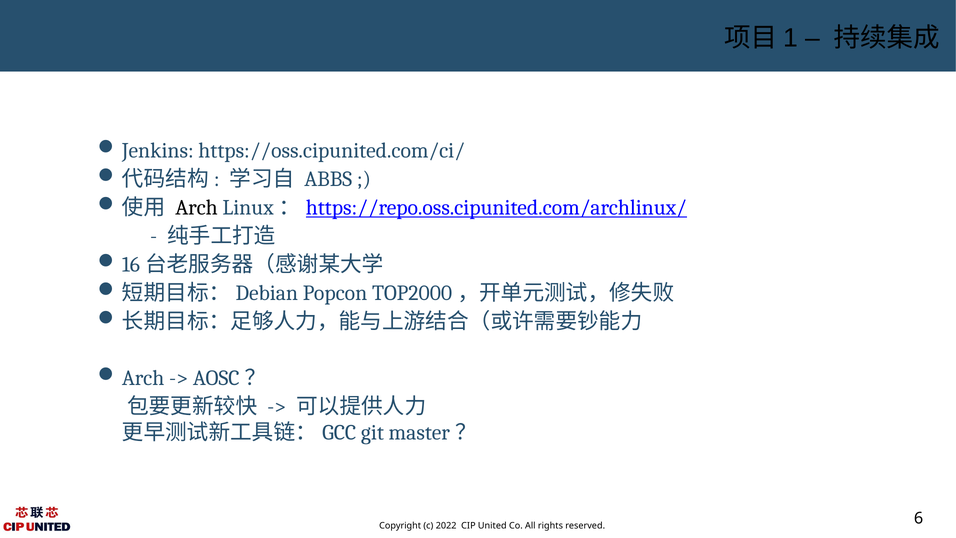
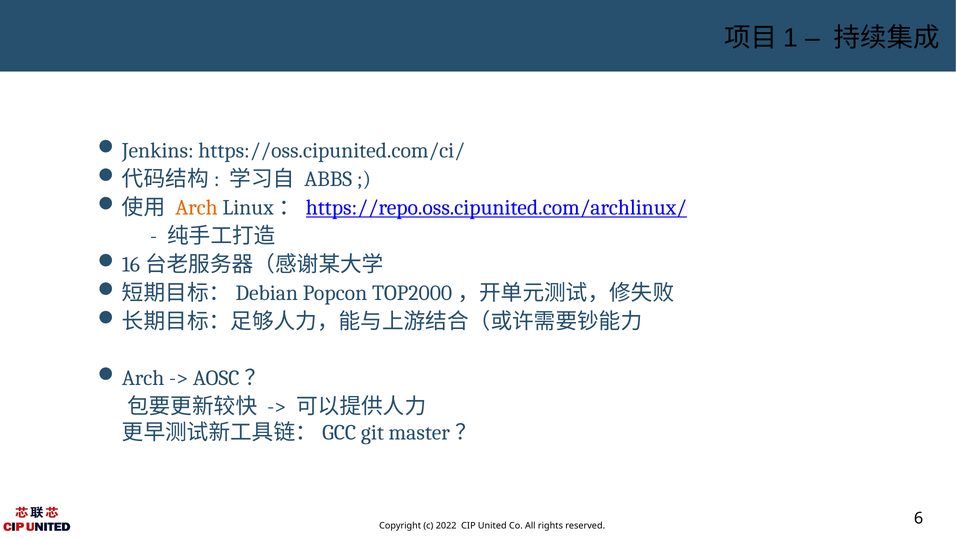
Arch colour: black -> orange (197, 208)
